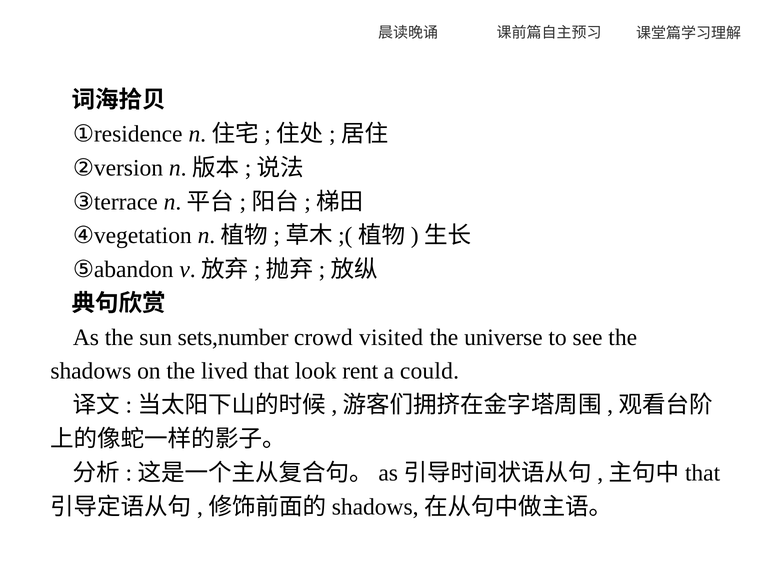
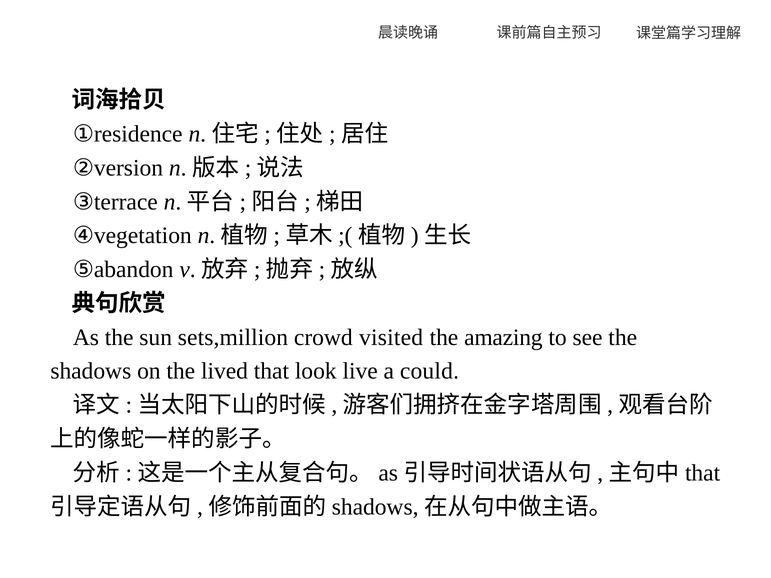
sets,number: sets,number -> sets,million (233, 337)
universe: universe -> amazing (503, 337)
rent: rent -> live (360, 371)
